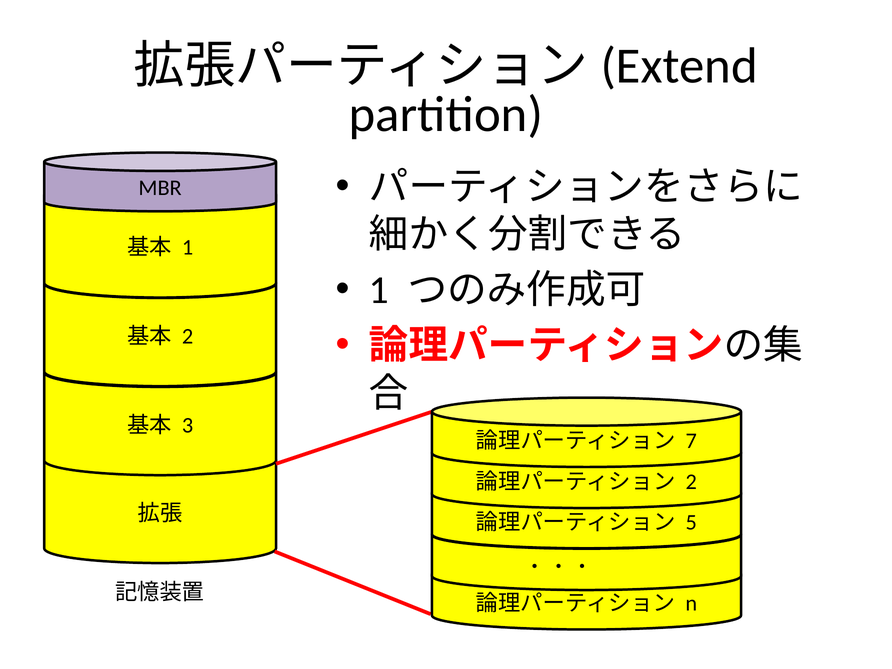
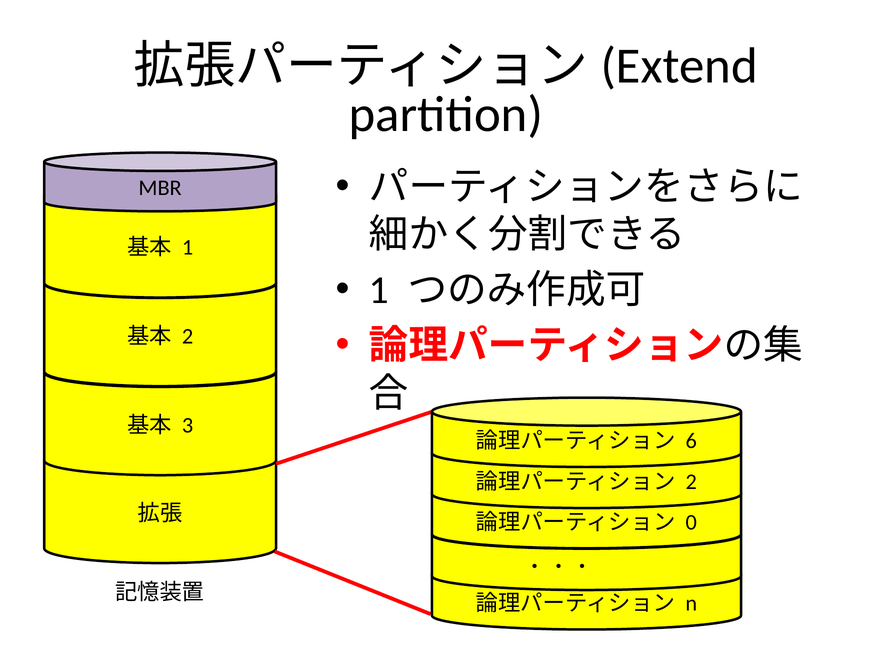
7: 7 -> 6 (691, 441)
5: 5 -> 0 (691, 522)
